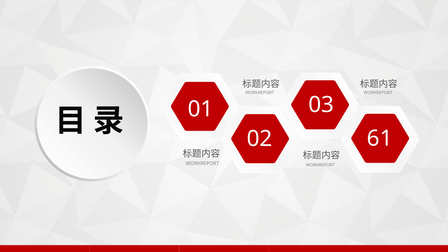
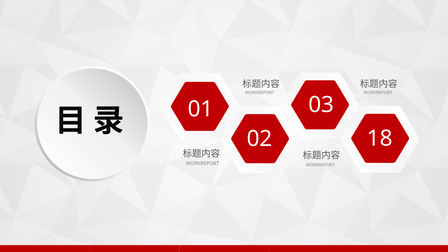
61: 61 -> 18 (380, 139)
